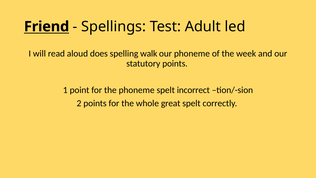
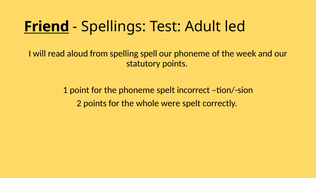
does: does -> from (99, 53)
walk: walk -> spell (149, 53)
great: great -> were (171, 103)
